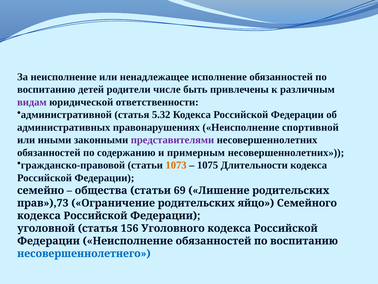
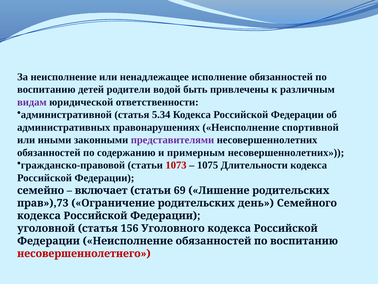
числе: числе -> водой (167, 89)
5.32: 5.32 -> 5.34 (161, 114)
1073 colour: orange -> red (176, 165)
общества: общества -> включает (101, 190)
яйцо: яйцо -> день (256, 203)
несовершеннолетнего colour: blue -> red (84, 253)
